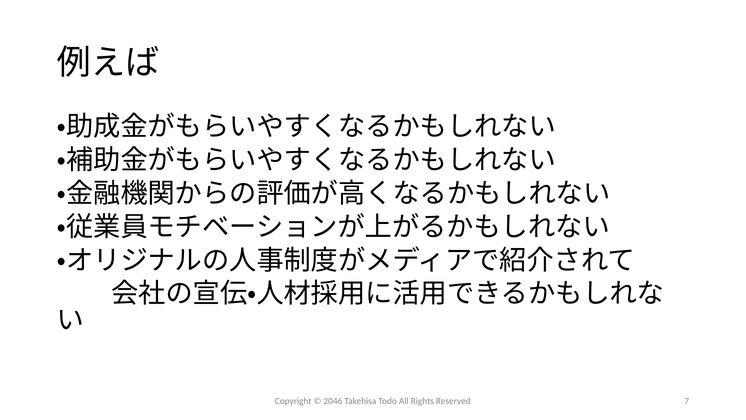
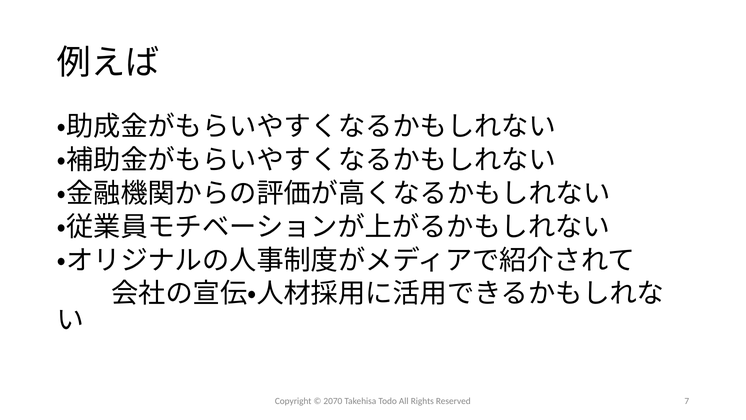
2046: 2046 -> 2070 (333, 401)
